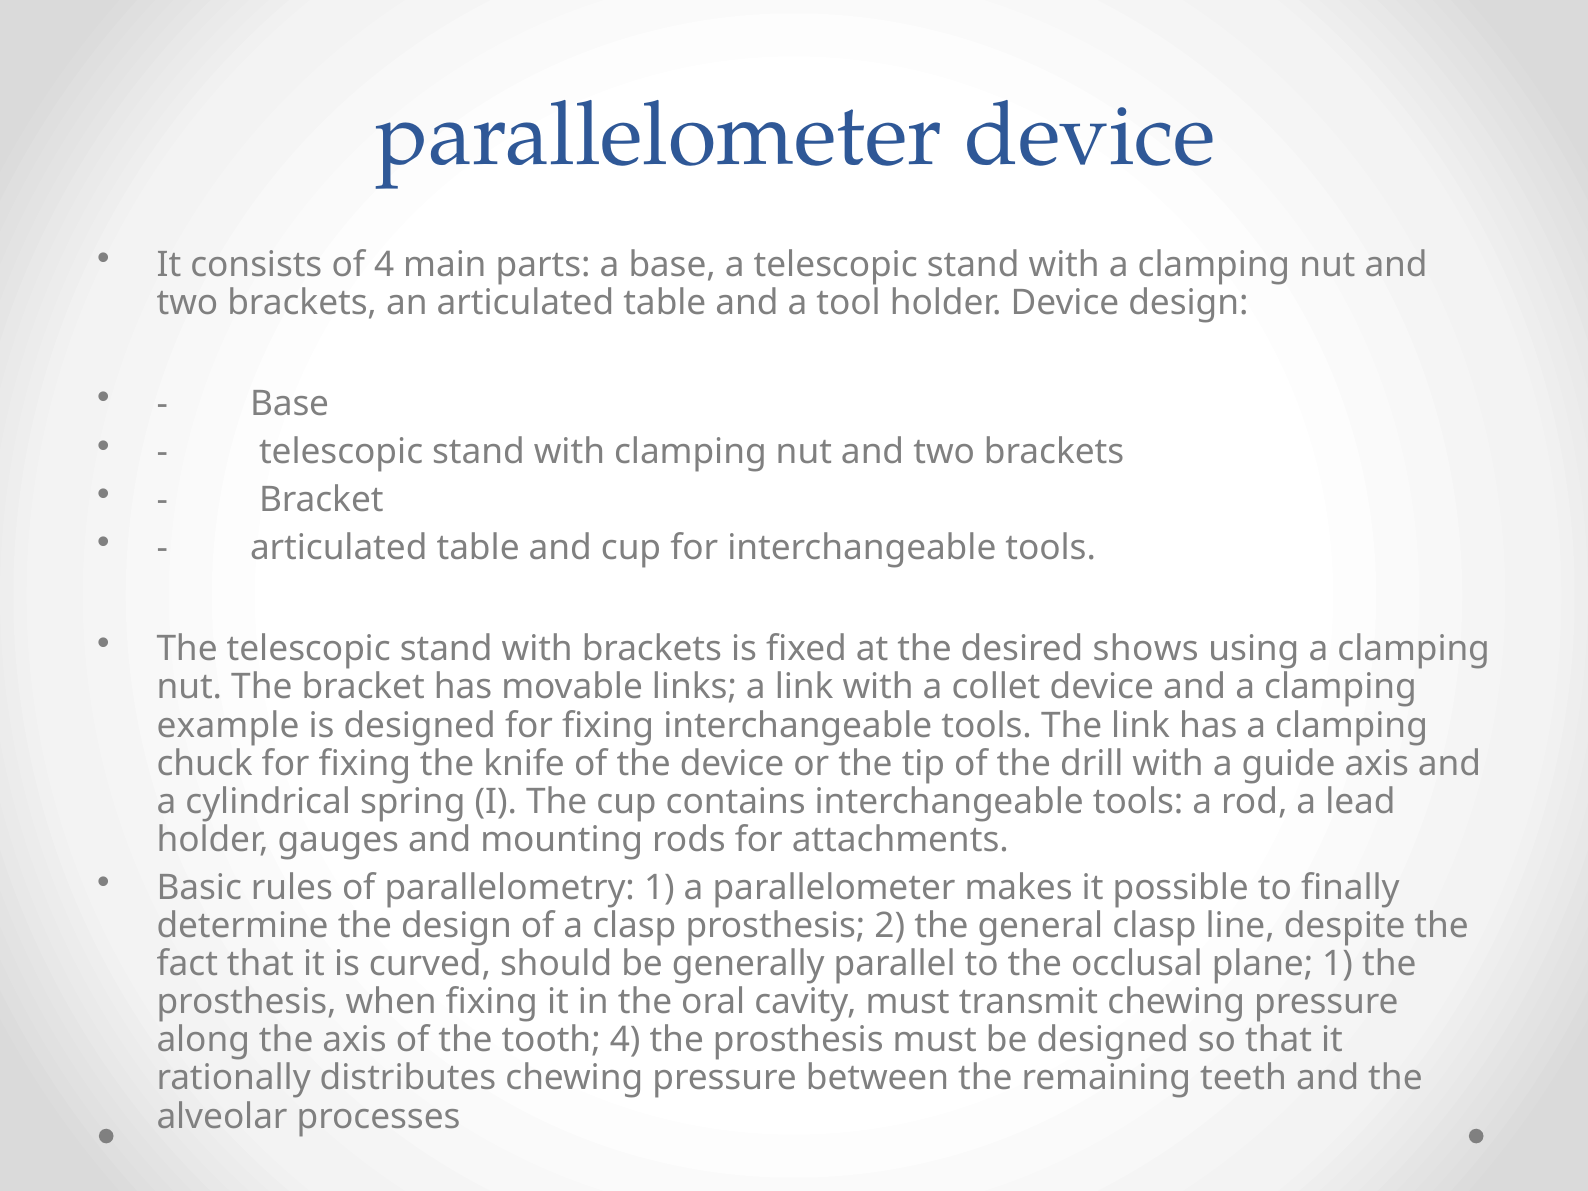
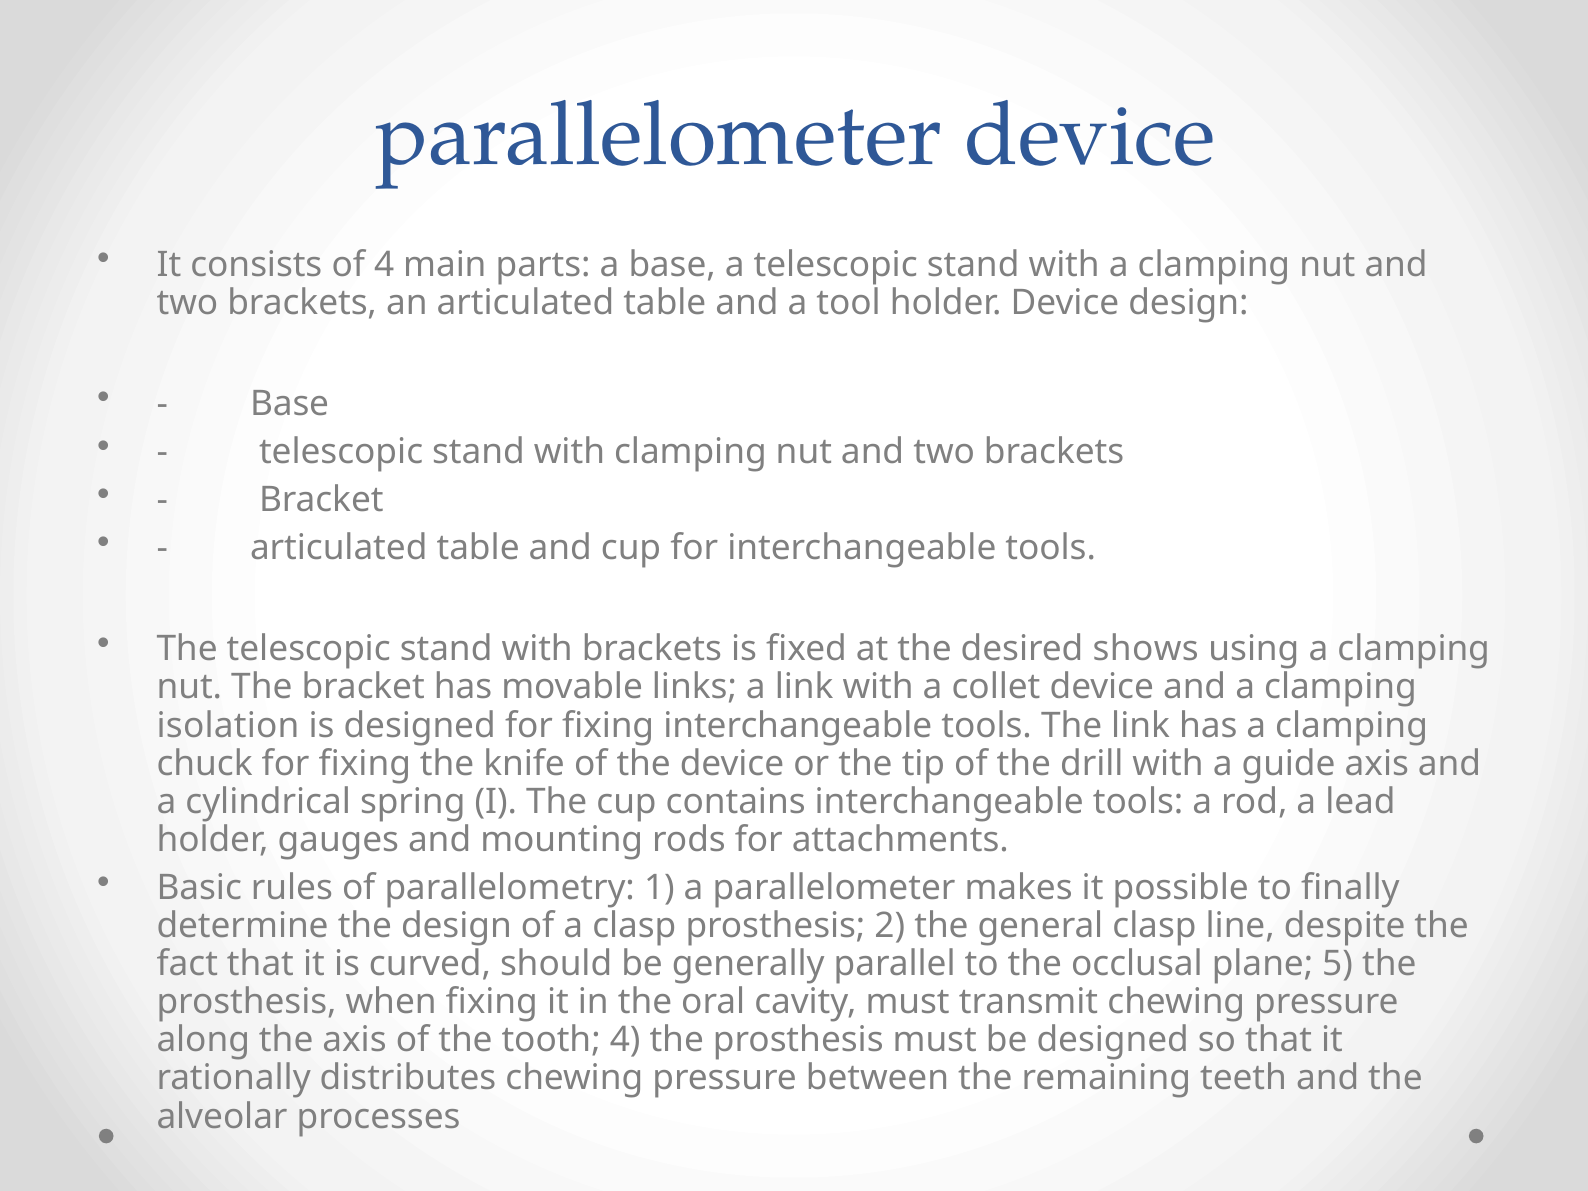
example: example -> isolation (228, 725)
plane 1: 1 -> 5 (1338, 964)
